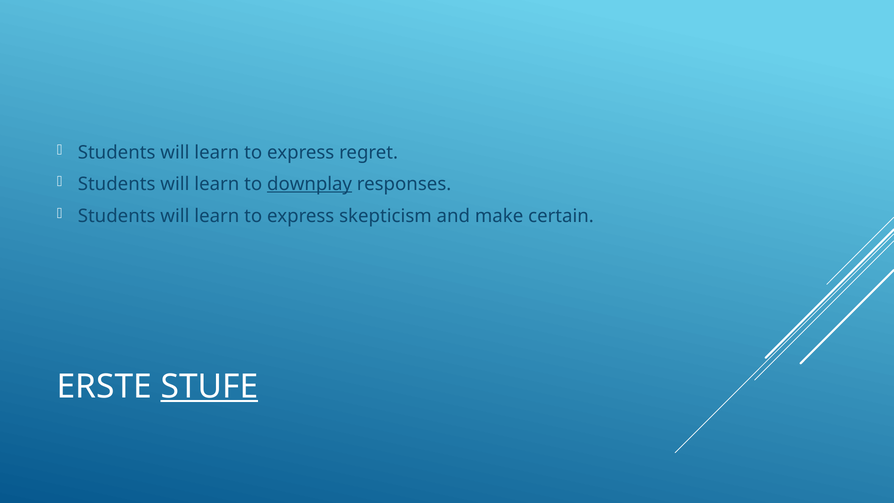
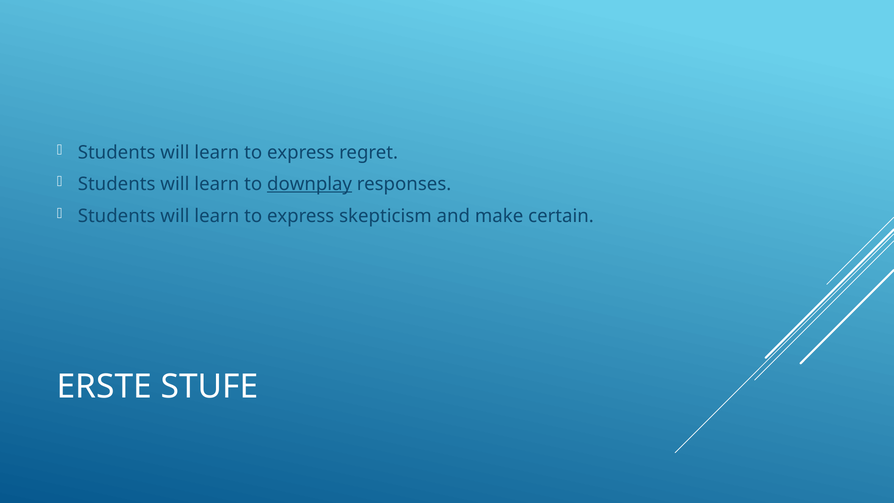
STUFE underline: present -> none (209, 387)
